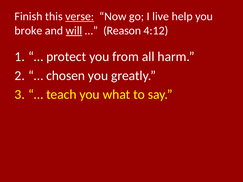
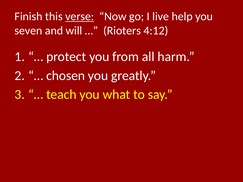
broke: broke -> seven (28, 31)
will underline: present -> none (74, 31)
Reason: Reason -> Rioters (122, 31)
